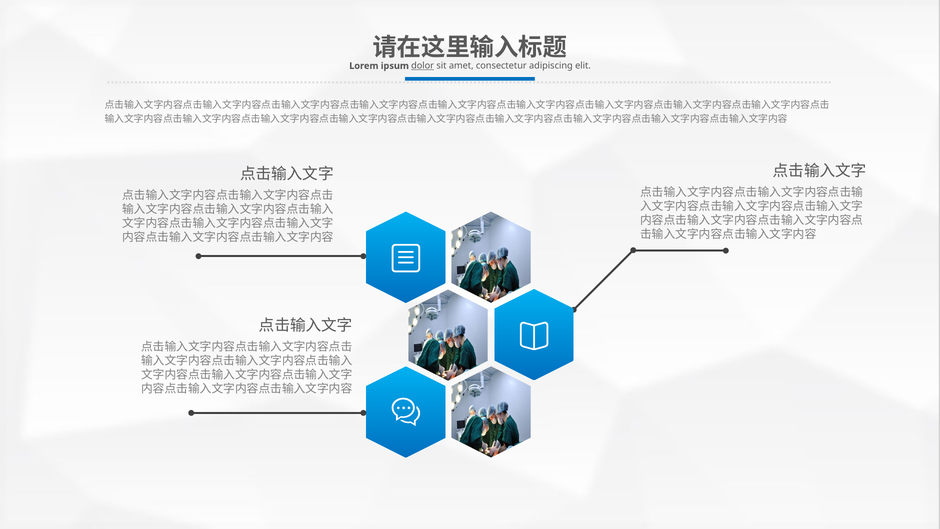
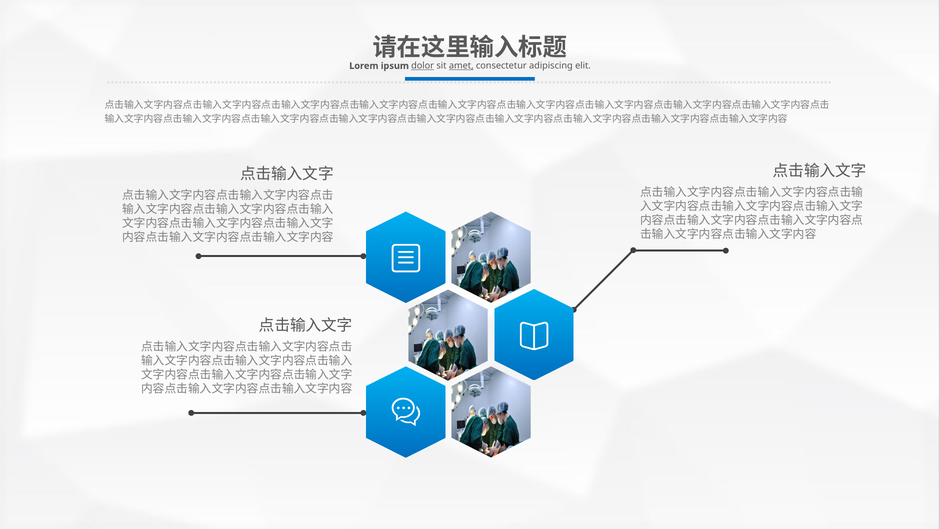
amet underline: none -> present (461, 66)
